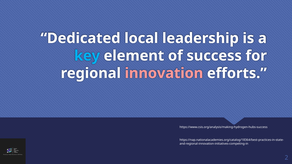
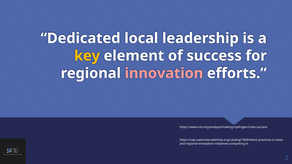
key colour: light blue -> yellow (87, 56)
